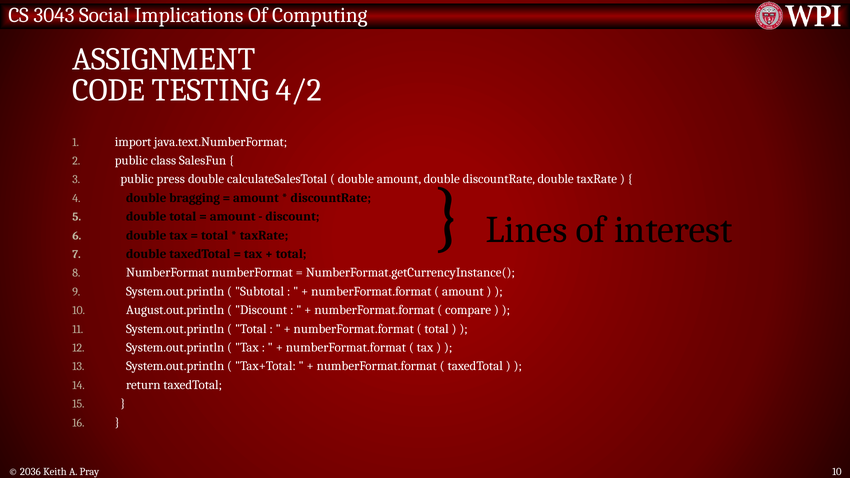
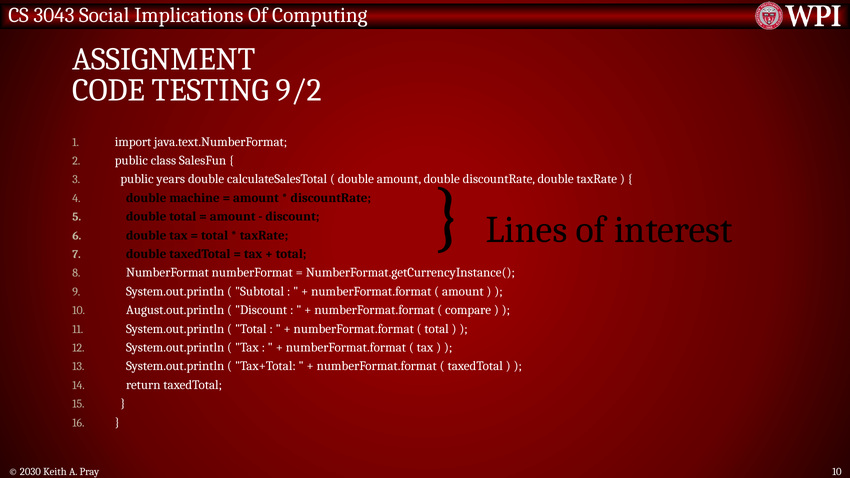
4/2: 4/2 -> 9/2 (299, 90)
press: press -> years (171, 179)
bragging: bragging -> machine (194, 198)
2036: 2036 -> 2030 (30, 472)
